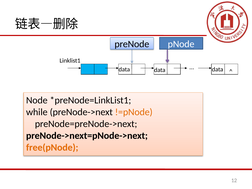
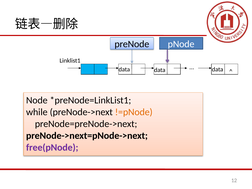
free(pNode colour: orange -> purple (52, 147)
